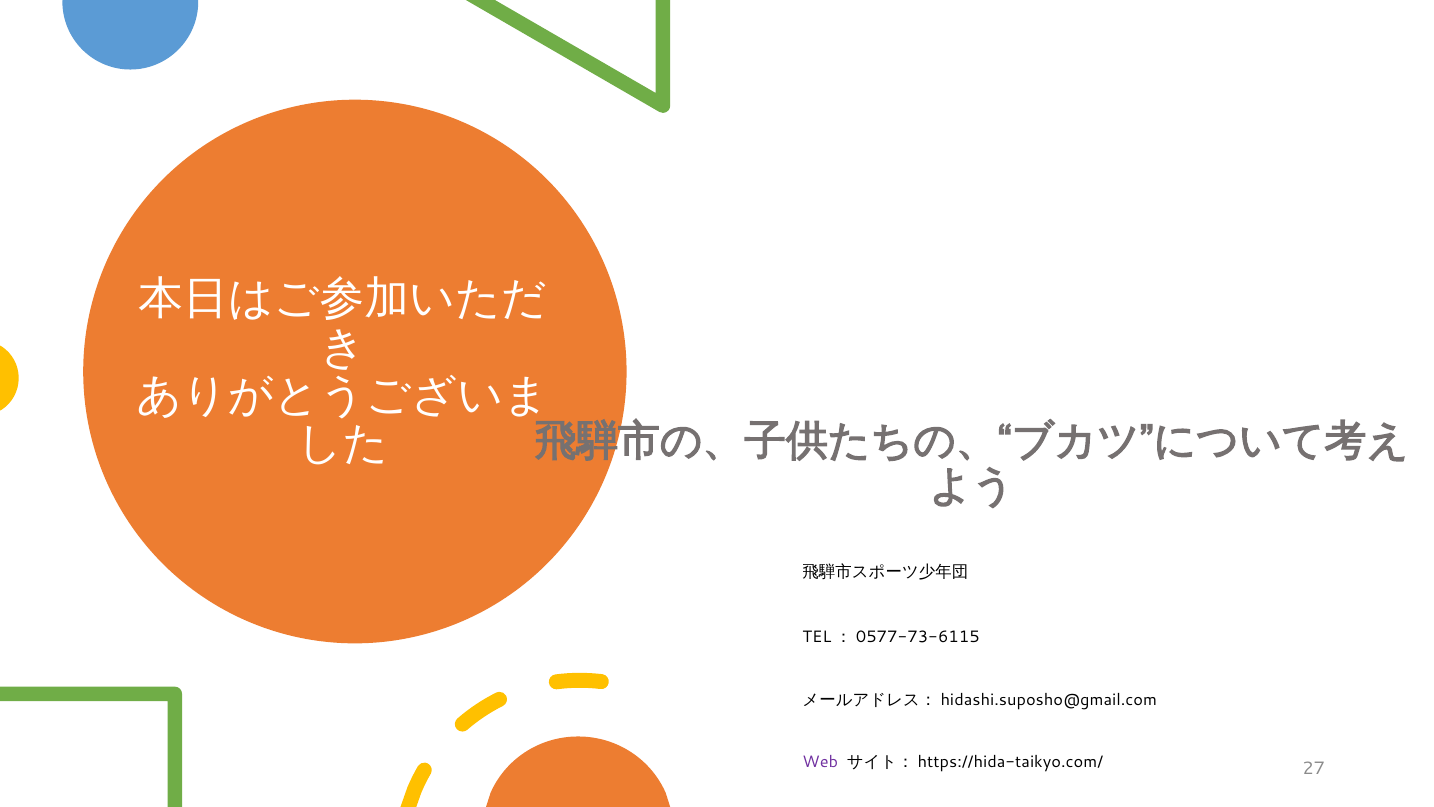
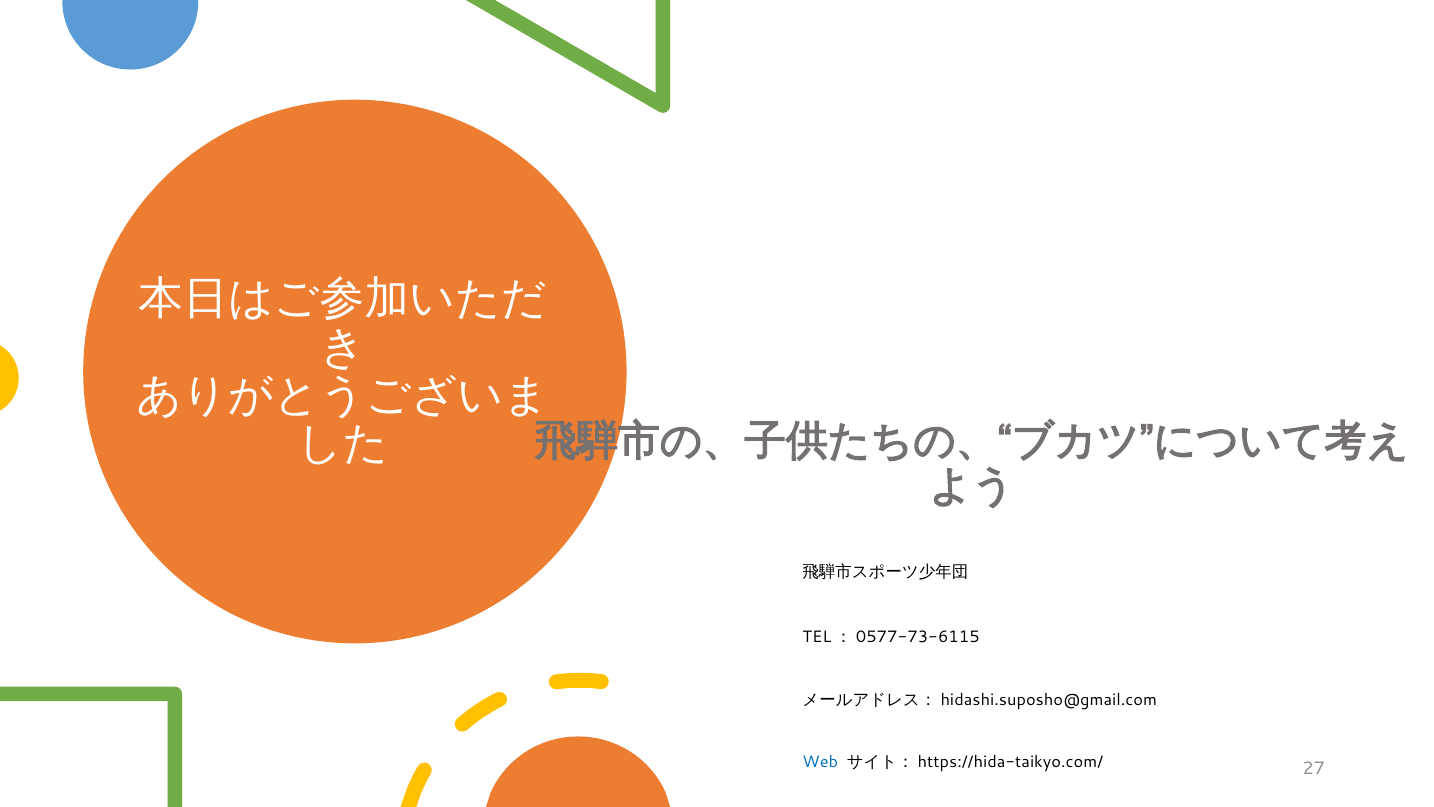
Web colour: purple -> blue (820, 762)
